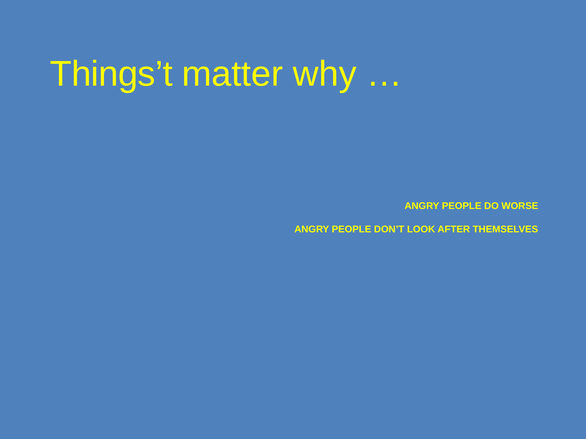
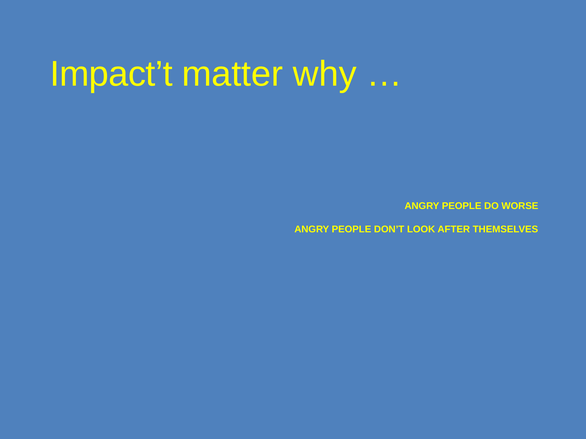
Things’t: Things’t -> Impact’t (111, 74)
